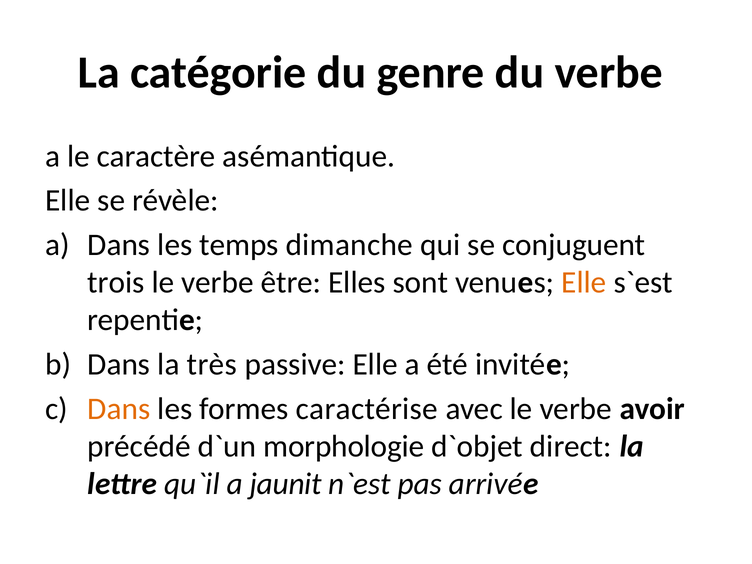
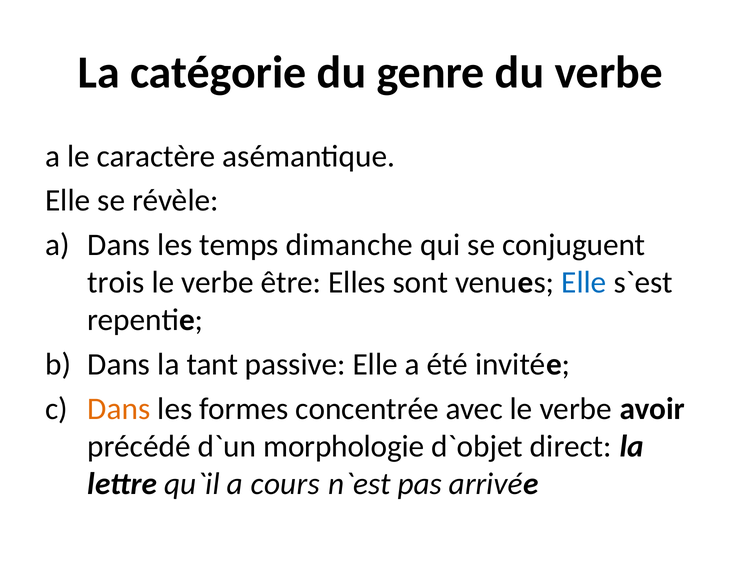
Elle colour: orange -> blue (584, 283)
très: très -> tant (212, 364)
caractérise: caractérise -> concentrée (367, 409)
jaunit: jaunit -> cours (285, 484)
